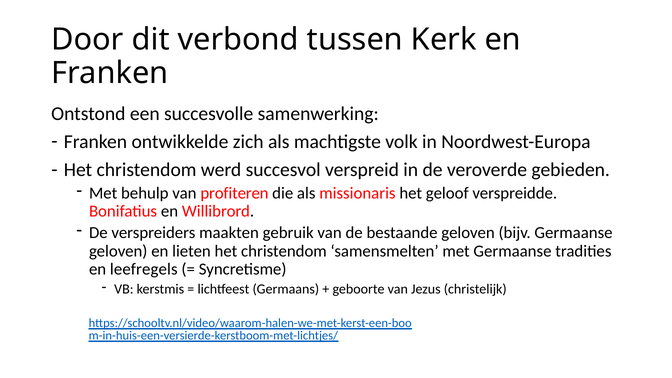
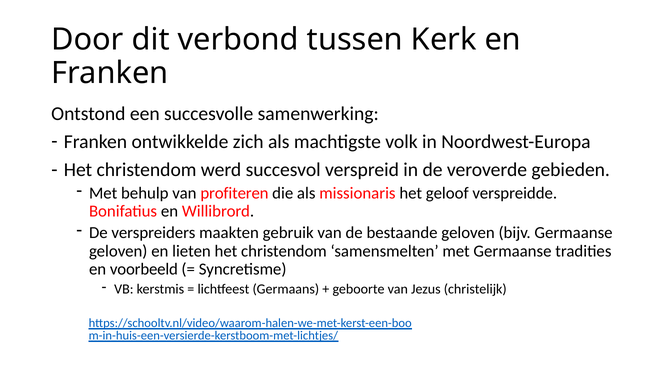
leefregels: leefregels -> voorbeeld (144, 269)
